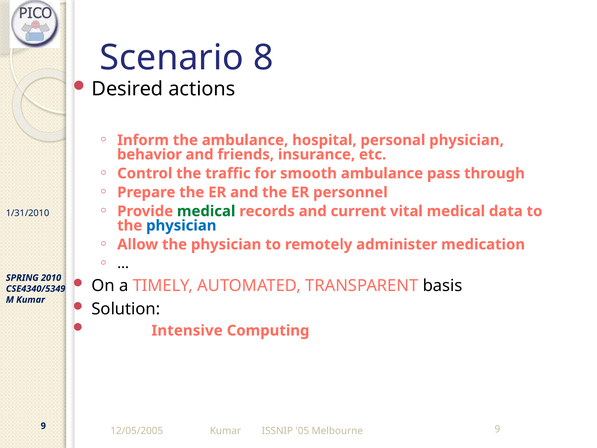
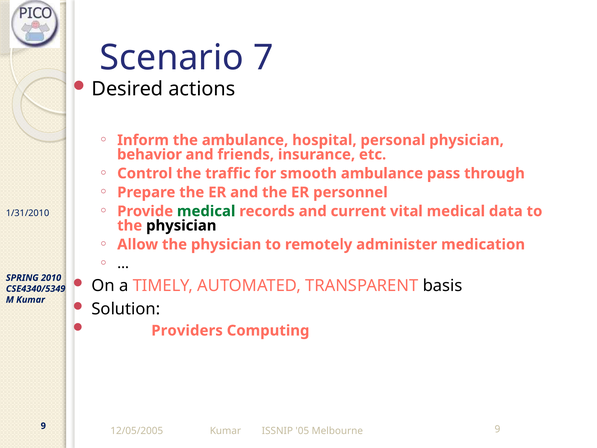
8: 8 -> 7 (263, 58)
physician colour: blue -> black (181, 225)
Intensive: Intensive -> Providers (187, 330)
